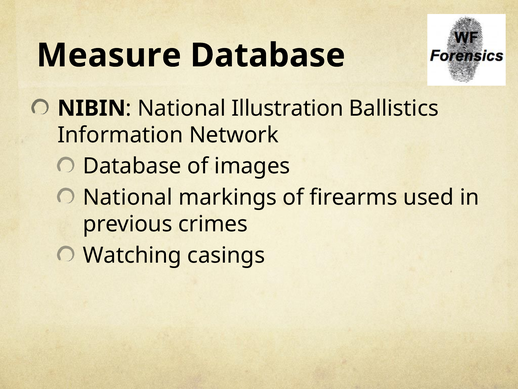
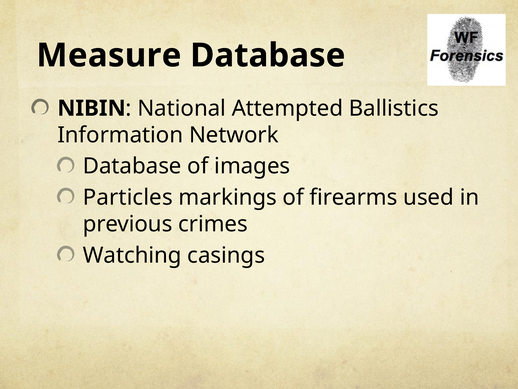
Illustration: Illustration -> Attempted (287, 108)
National: National -> Particles (128, 197)
